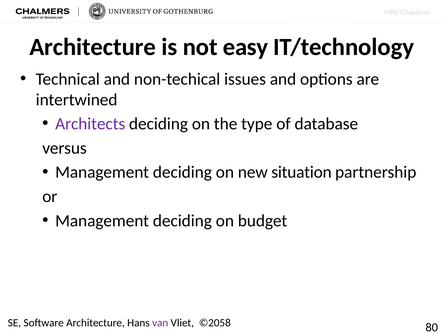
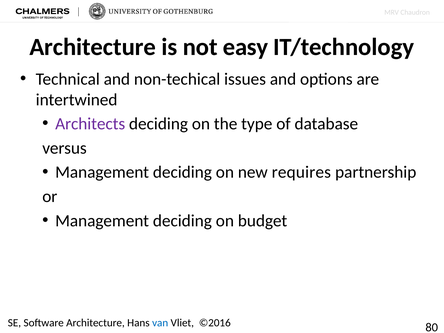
situation: situation -> requires (301, 172)
van colour: purple -> blue (160, 323)
©2058: ©2058 -> ©2016 (215, 323)
